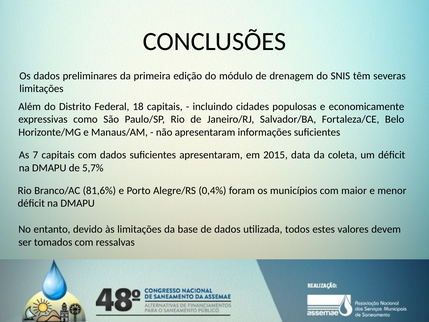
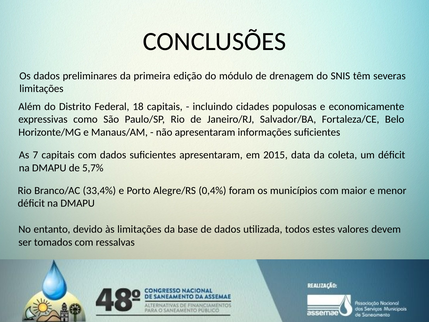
81,6%: 81,6% -> 33,4% (99, 190)
